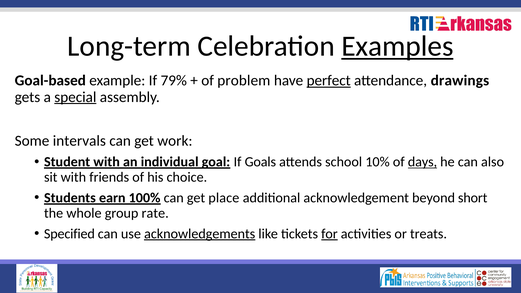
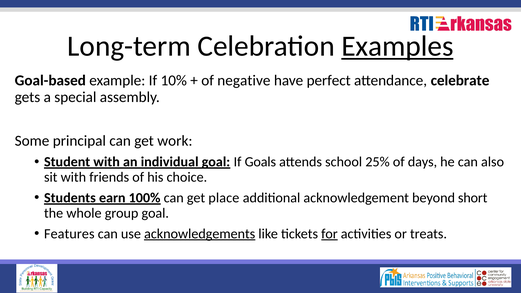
79%: 79% -> 10% (174, 81)
problem: problem -> negative (244, 81)
perfect underline: present -> none (329, 81)
drawings: drawings -> celebrate (460, 81)
special underline: present -> none (75, 97)
intervals: intervals -> principal (79, 141)
10%: 10% -> 25% (378, 162)
days underline: present -> none (422, 162)
group rate: rate -> goal (155, 213)
Specified: Specified -> Features (69, 234)
